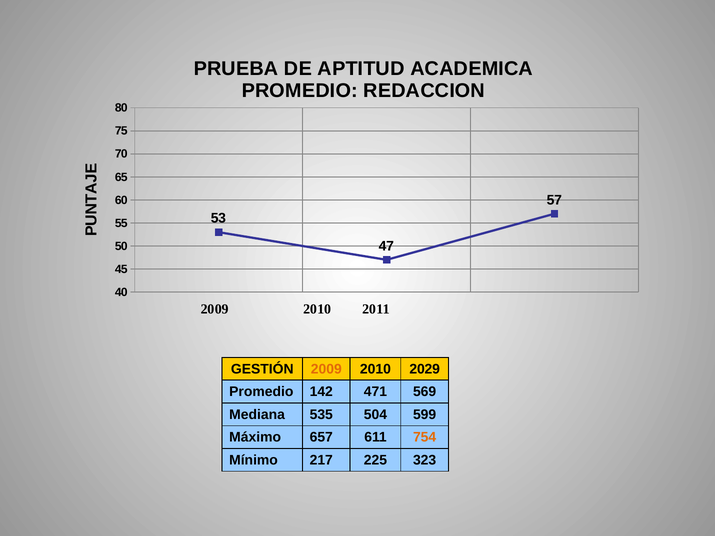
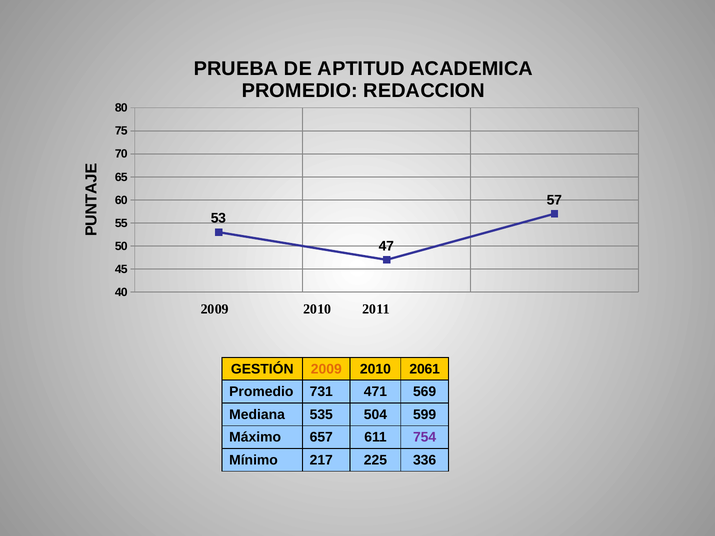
2029: 2029 -> 2061 (425, 369)
142: 142 -> 731 (321, 392)
754 colour: orange -> purple (425, 438)
323: 323 -> 336 (425, 460)
